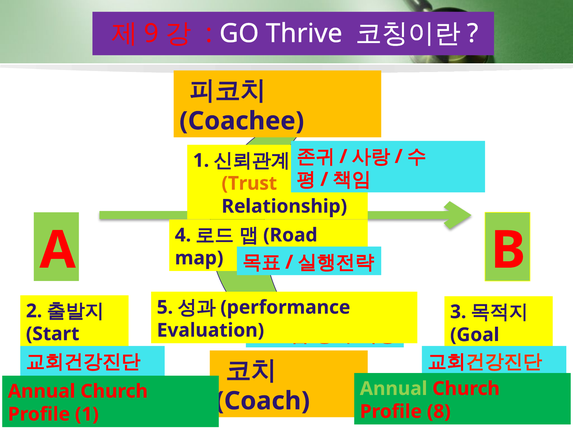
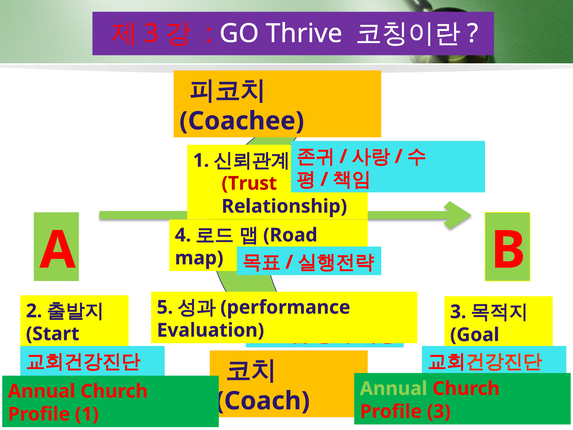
9: 9 -> 3 (151, 33)
Trust colour: orange -> red (249, 183)
Profile 8: 8 -> 3 (439, 411)
